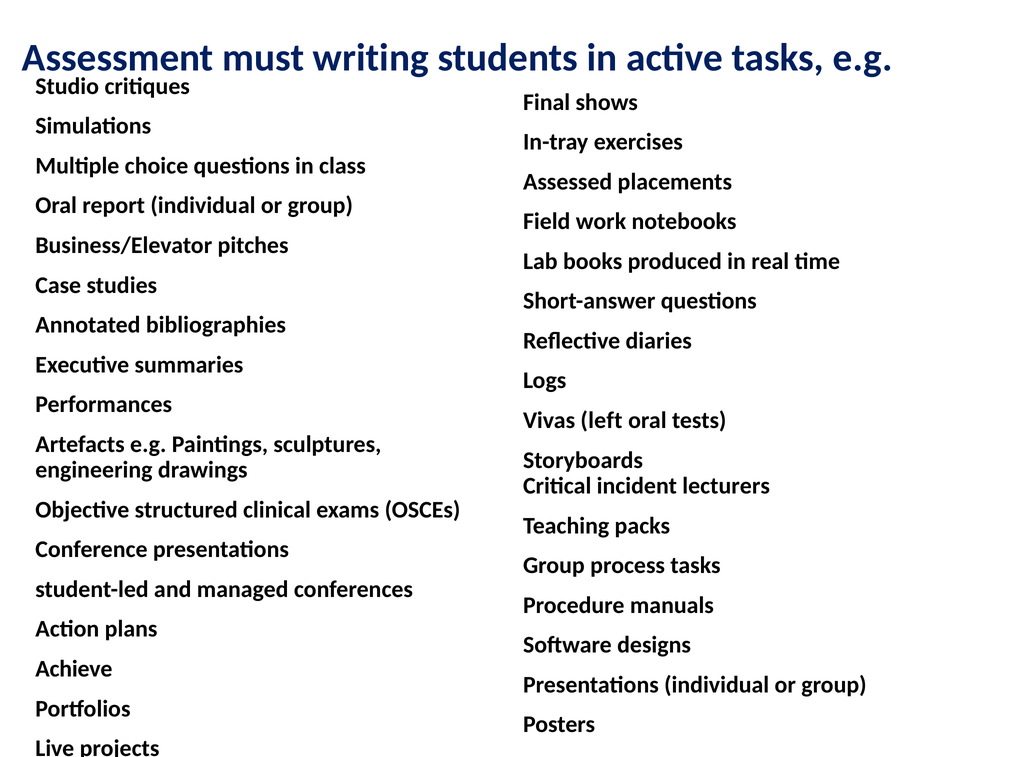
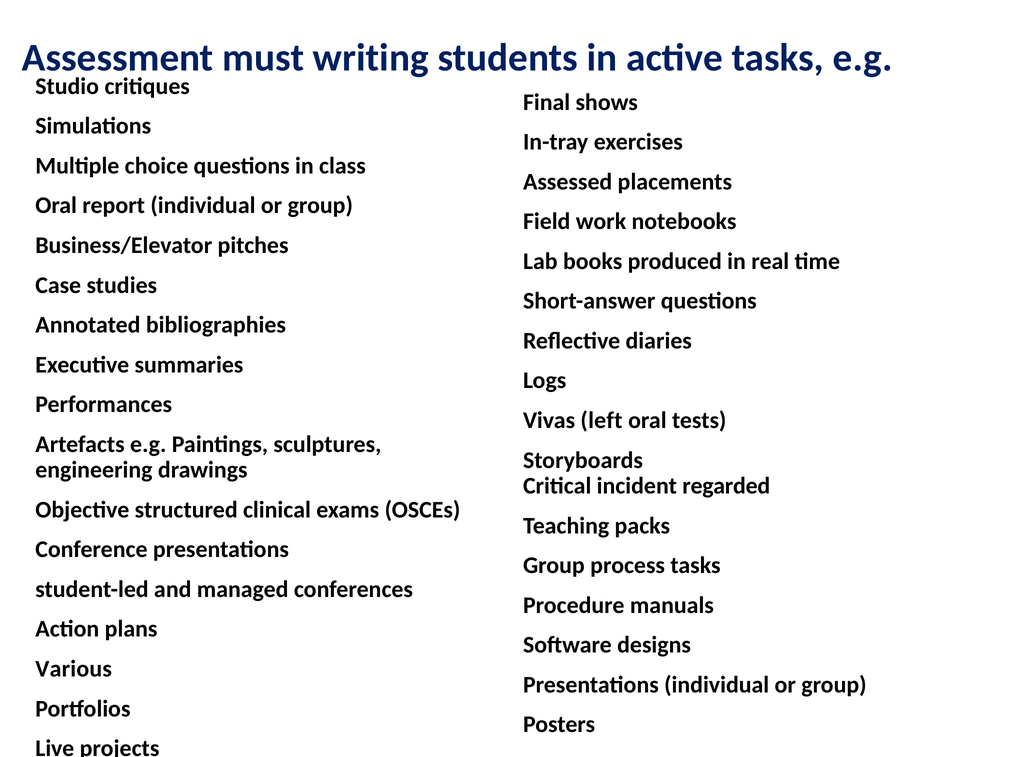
lecturers: lecturers -> regarded (726, 486)
Achieve: Achieve -> Various (74, 669)
